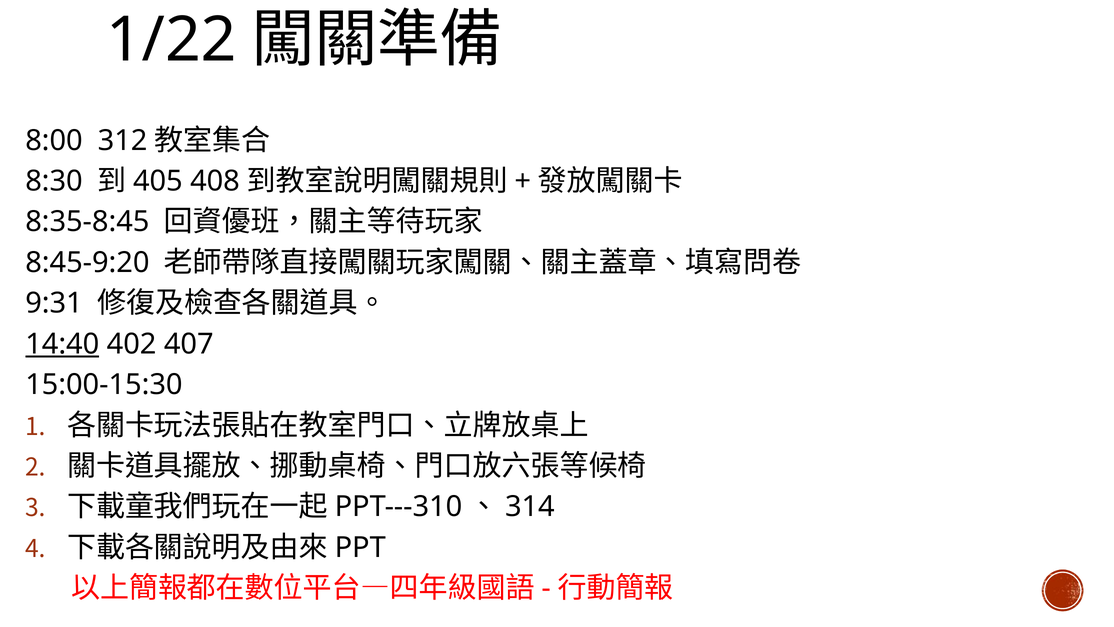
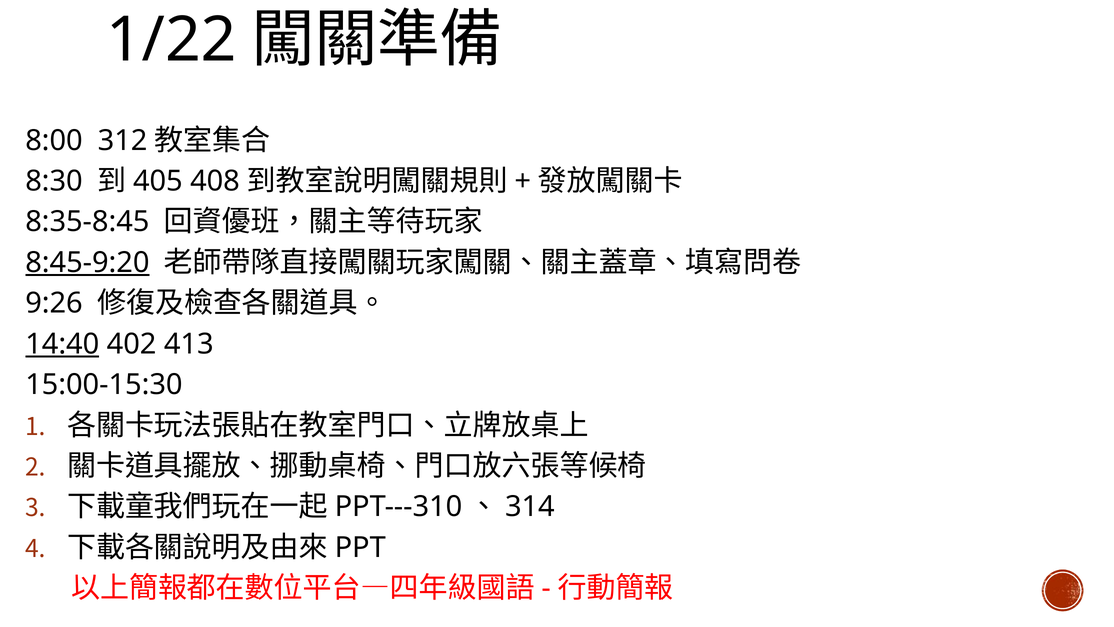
8:45-9:20 underline: none -> present (87, 262)
9:31: 9:31 -> 9:26 (54, 303)
407: 407 -> 413 (189, 344)
